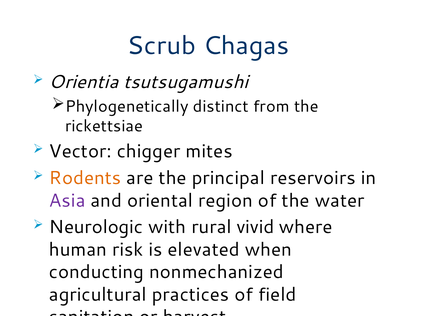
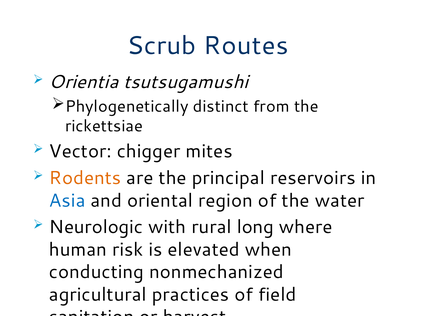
Chagas: Chagas -> Routes (246, 46)
Asia colour: purple -> blue (67, 200)
vivid: vivid -> long (255, 227)
